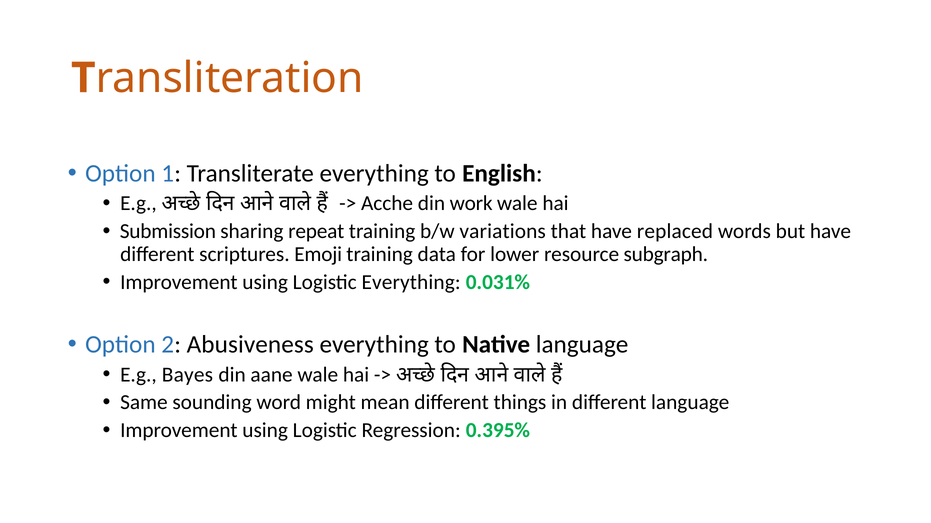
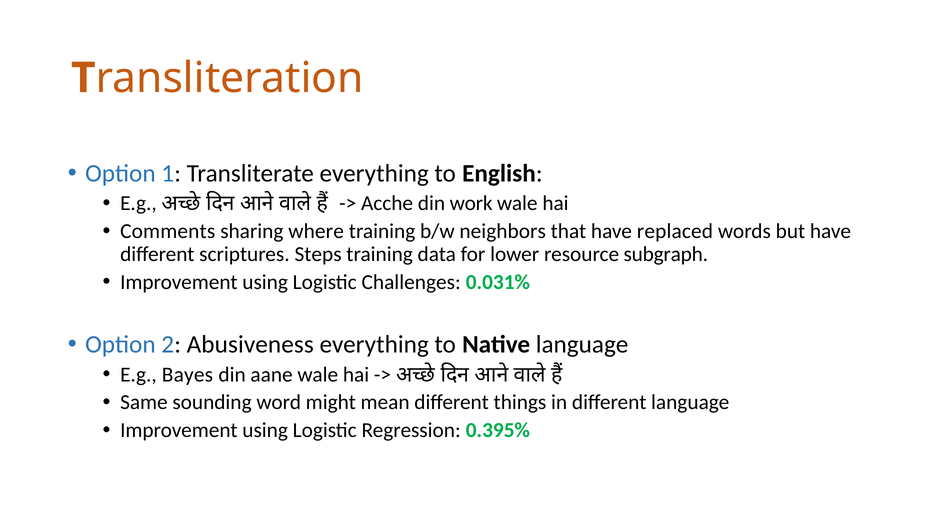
Submission: Submission -> Comments (168, 231)
repeat: repeat -> where (316, 231)
variations: variations -> neighbors (503, 231)
Emoji: Emoji -> Steps (318, 255)
Logistic Everything: Everything -> Challenges (411, 282)
